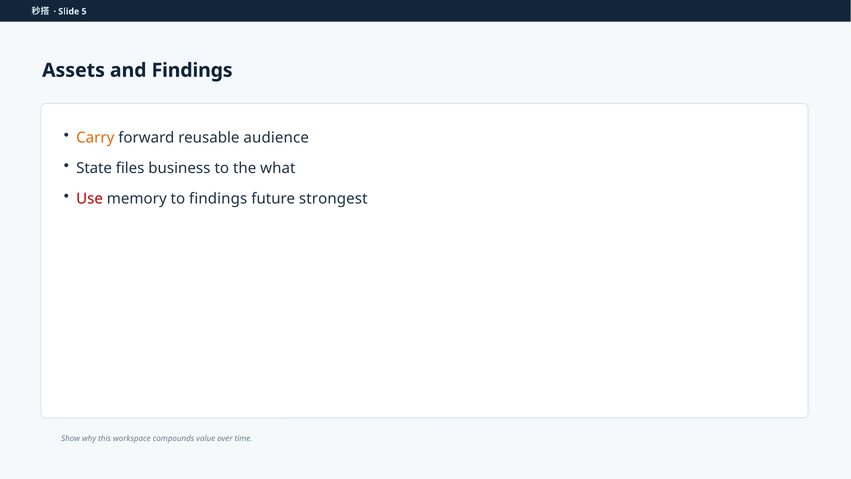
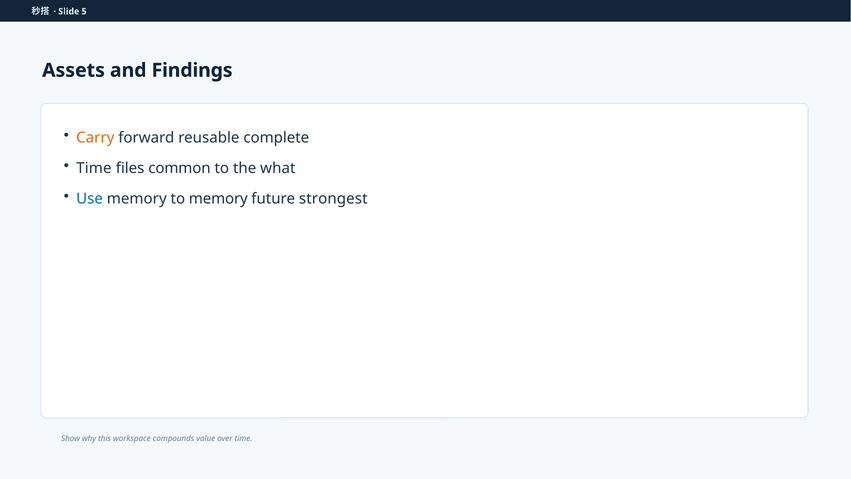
audience: audience -> complete (276, 138)
State: State -> Time (94, 168)
business: business -> common (179, 168)
Use colour: red -> blue (90, 199)
to findings: findings -> memory (218, 199)
